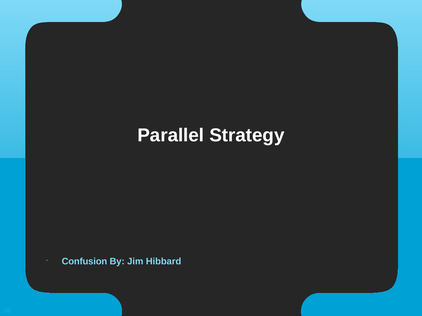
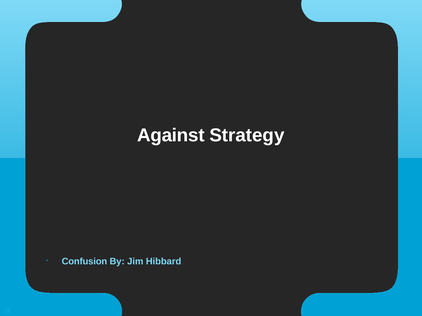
Parallel: Parallel -> Against (171, 136)
